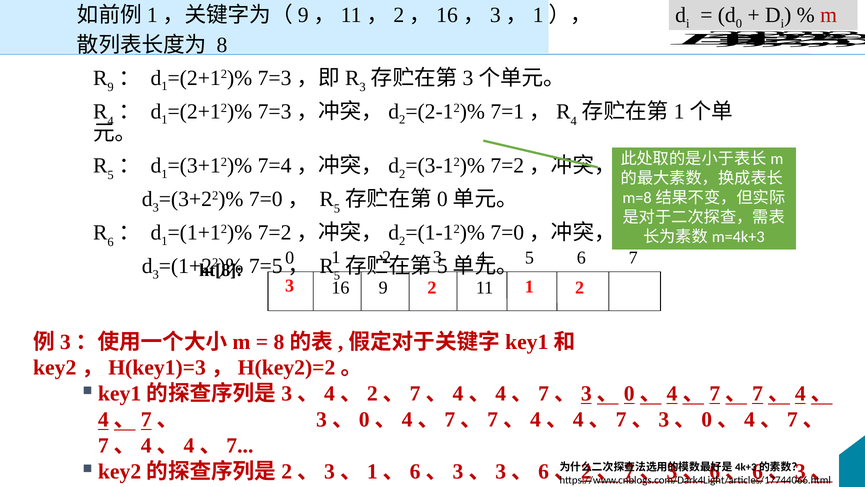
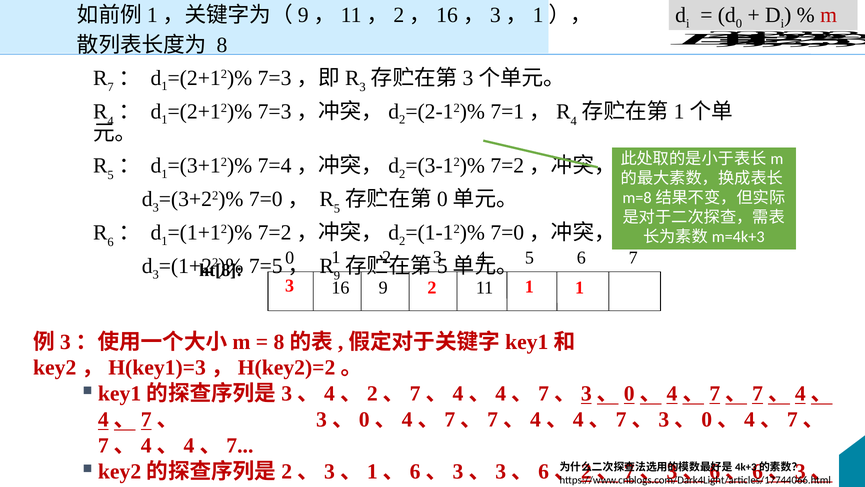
9: 9 -> 7 (111, 87)
5: 5 -> 9 (337, 276)
3 2: 2 -> 1 (580, 287)
